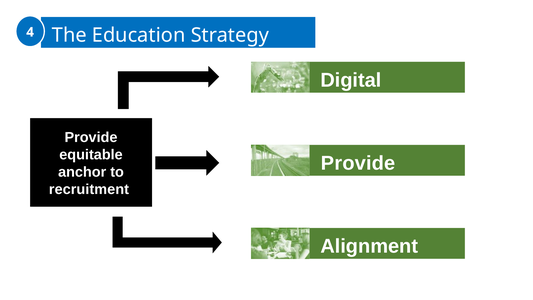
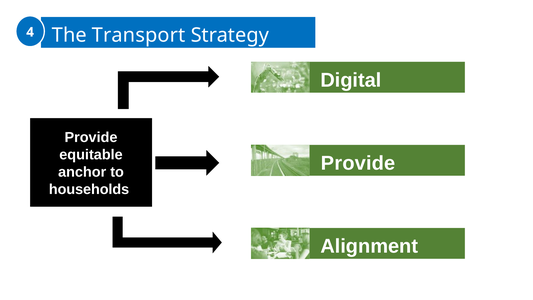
Education: Education -> Transport (139, 35)
recruitment: recruitment -> households (89, 189)
